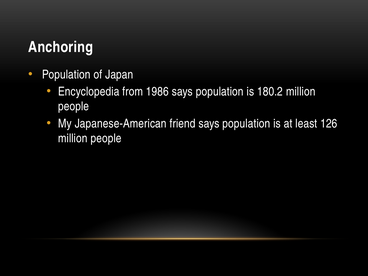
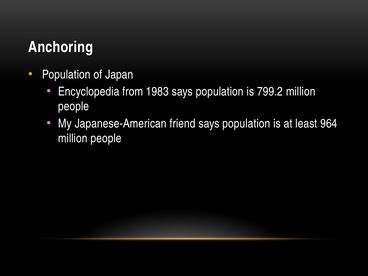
1986: 1986 -> 1983 (157, 92)
180.2: 180.2 -> 799.2 (270, 92)
126: 126 -> 964 (329, 124)
